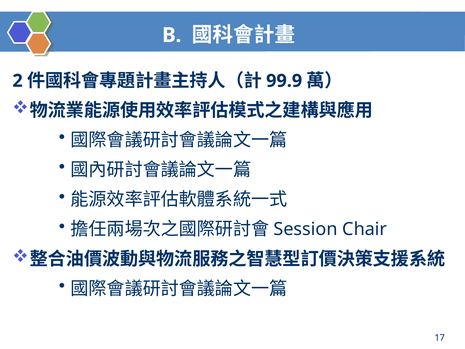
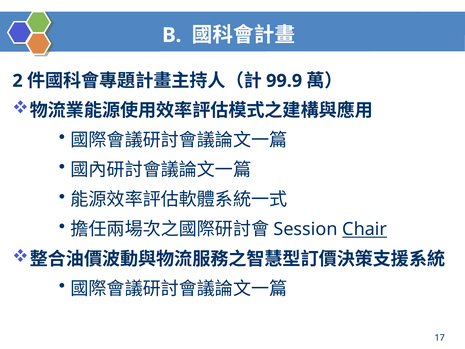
Chair underline: none -> present (365, 229)
